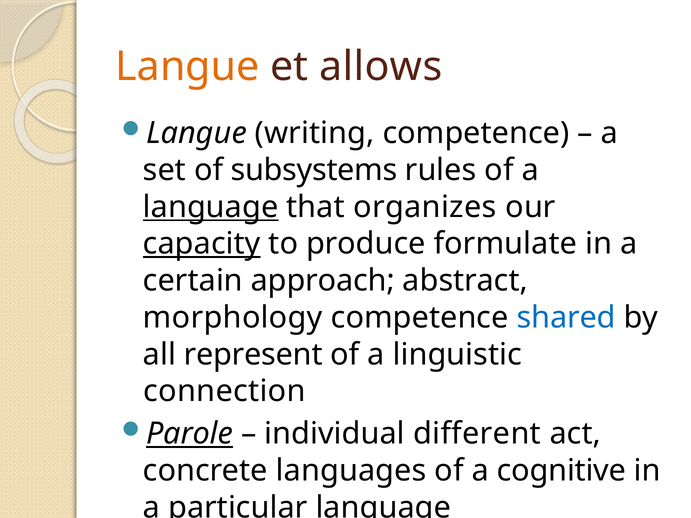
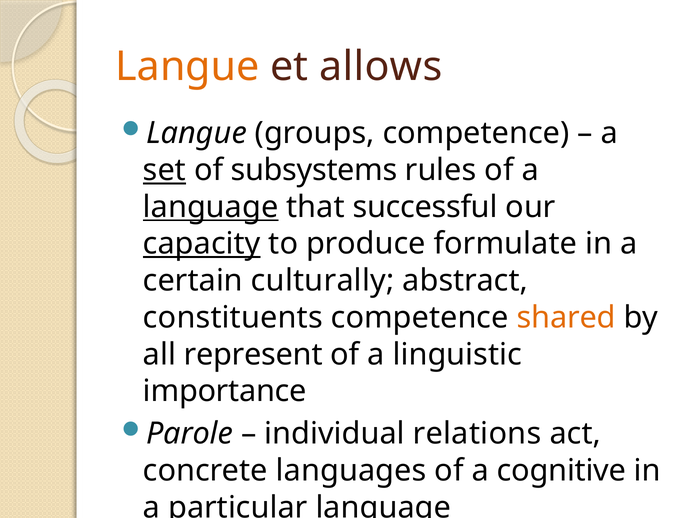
writing: writing -> groups (315, 133)
set underline: none -> present (164, 170)
organizes: organizes -> successful (425, 207)
approach: approach -> culturally (323, 281)
morphology: morphology -> constituents (233, 318)
shared colour: blue -> orange (566, 318)
connection: connection -> importance (225, 391)
Parole underline: present -> none (190, 434)
different: different -> relations (477, 434)
